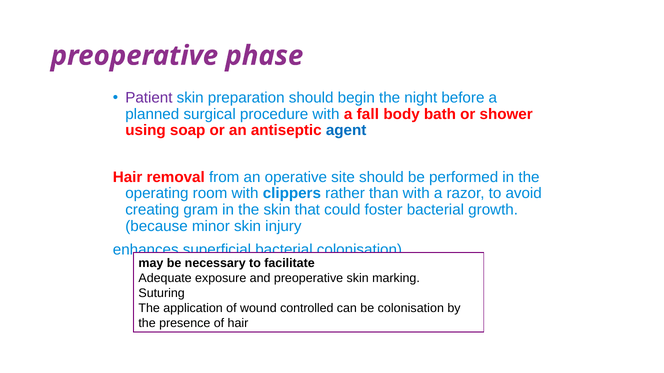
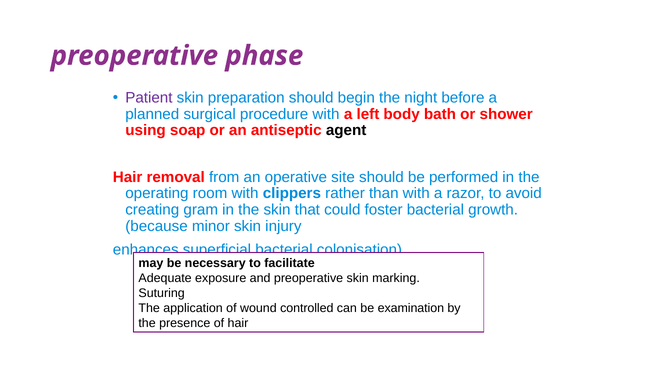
fall: fall -> left (368, 114)
agent colour: blue -> black (346, 131)
be colonisation: colonisation -> examination (411, 308)
